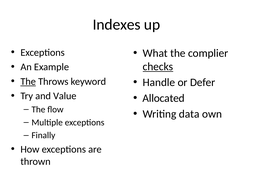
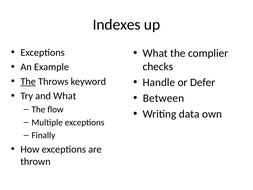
checks underline: present -> none (158, 67)
and Value: Value -> What (65, 96)
Allocated: Allocated -> Between (164, 98)
